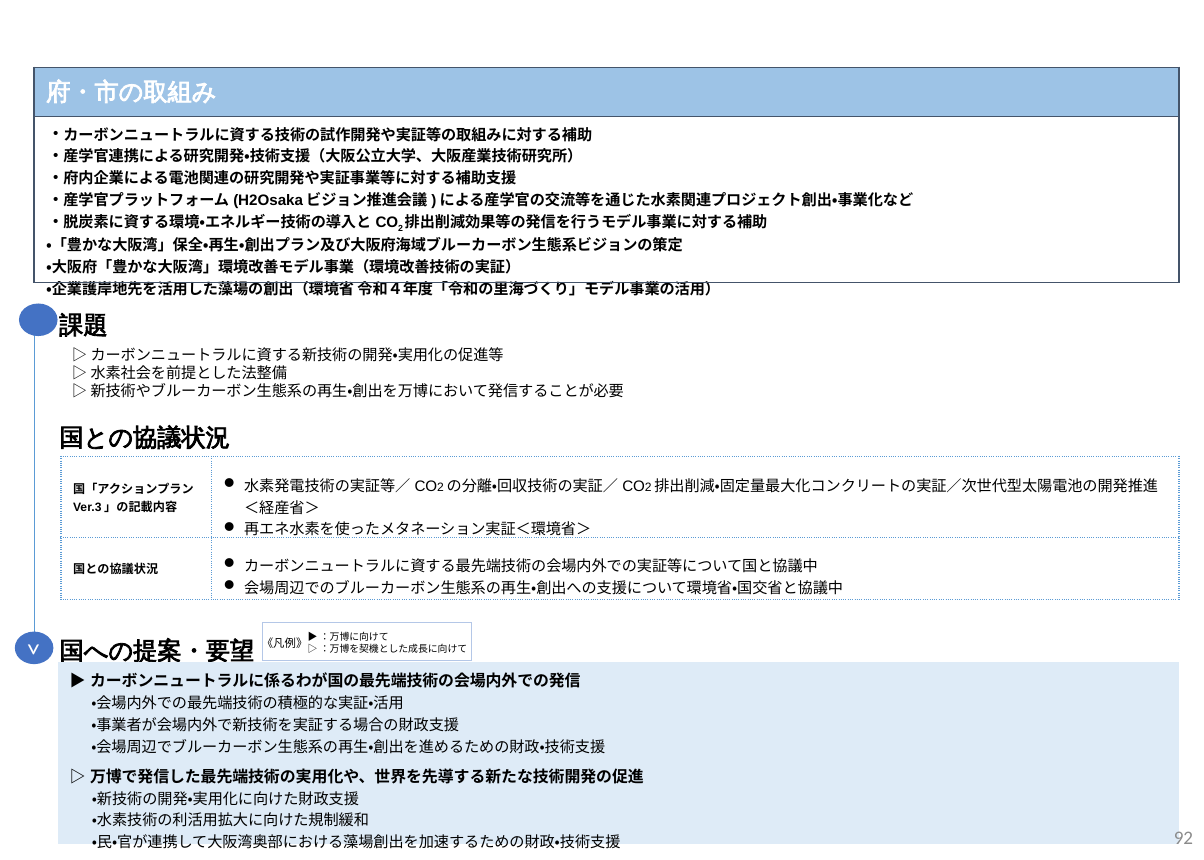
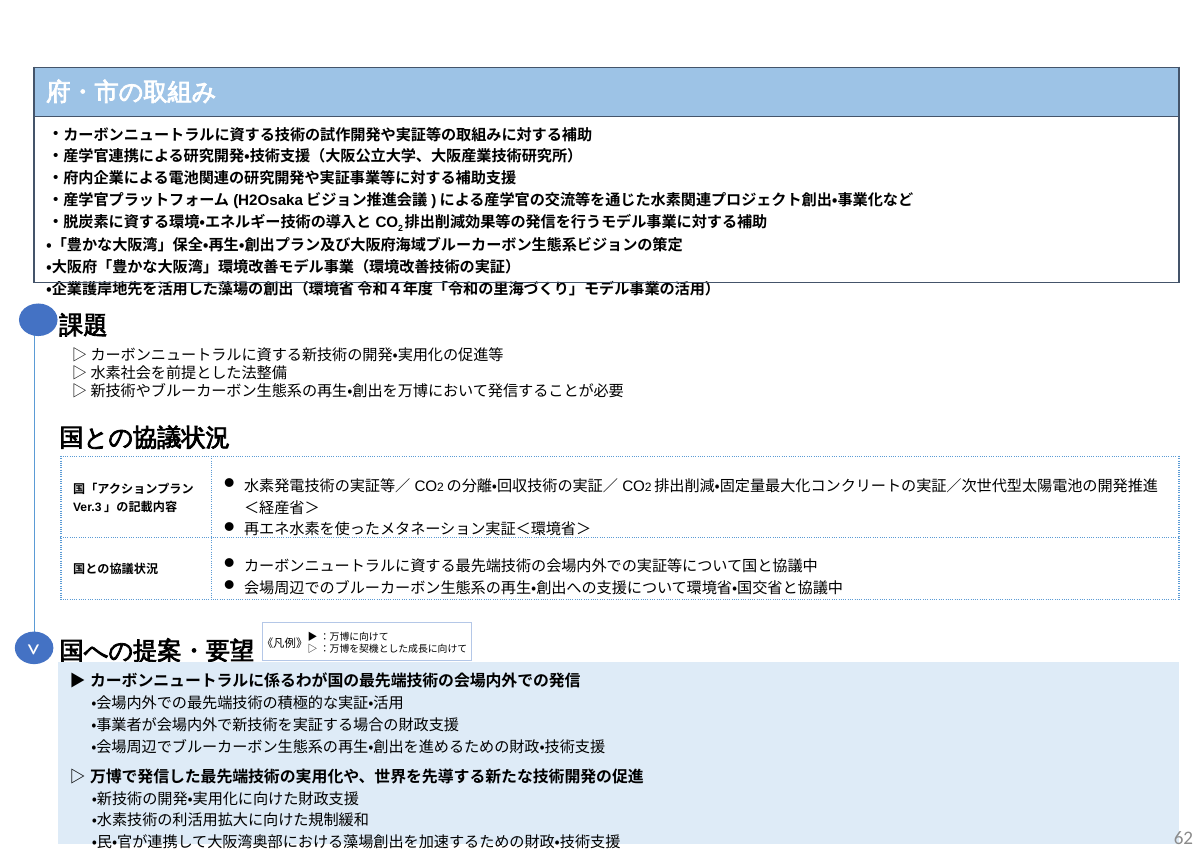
92: 92 -> 62 (1183, 838)
